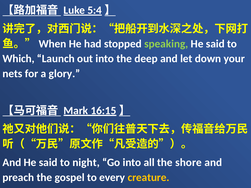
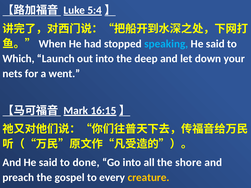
speaking colour: light green -> light blue (166, 44)
glory: glory -> went (64, 74)
night: night -> done (86, 163)
